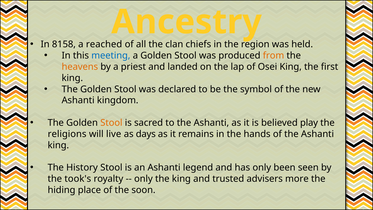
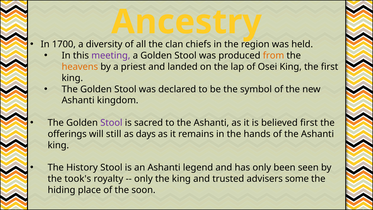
8158: 8158 -> 1700 (64, 44)
reached: reached -> diversity (104, 44)
meeting colour: blue -> purple (111, 56)
Stool colour: orange -> purple (111, 123)
believed play: play -> first (309, 123)
religions: religions -> offerings (67, 134)
live: live -> still (114, 134)
more: more -> some (297, 179)
